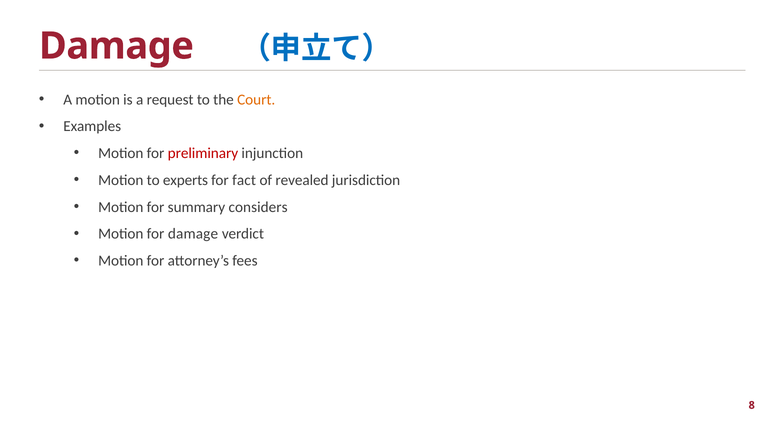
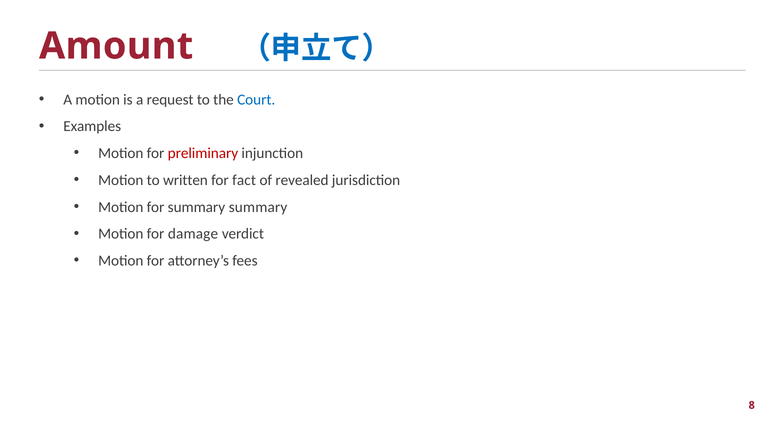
Damage: Damage -> Amount (116, 46)
Court colour: orange -> blue (256, 100)
experts: experts -> written (185, 180)
summary considers: considers -> summary (258, 207)
